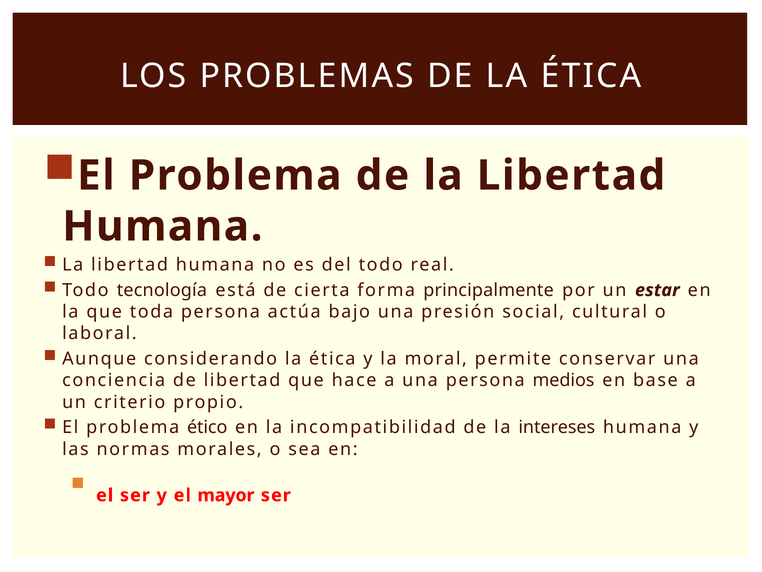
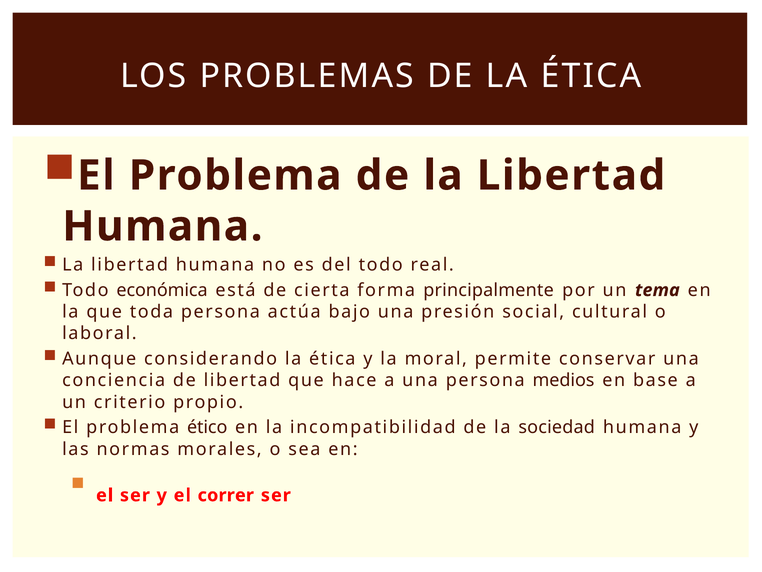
tecnología: tecnología -> económica (162, 290)
estar: estar -> tema (657, 290)
intereses: intereses -> sociedad (557, 427)
mayor: mayor -> correr (226, 495)
